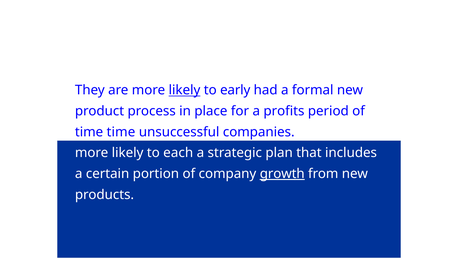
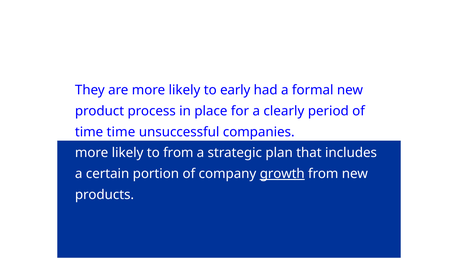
likely underline: present -> none (184, 90)
profits: profits -> clearly (284, 111)
to each: each -> from (178, 153)
